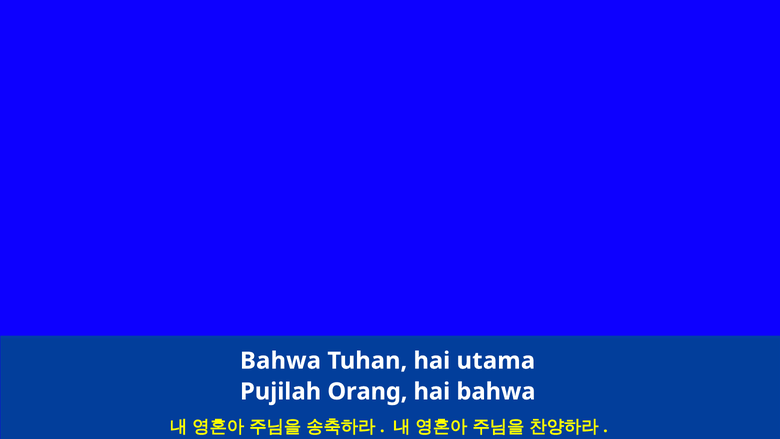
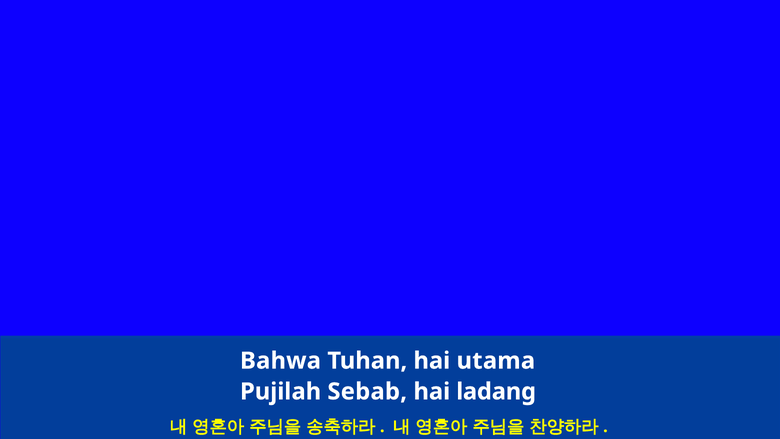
Orang: Orang -> Sebab (367, 391)
hai bahwa: bahwa -> ladang (496, 391)
